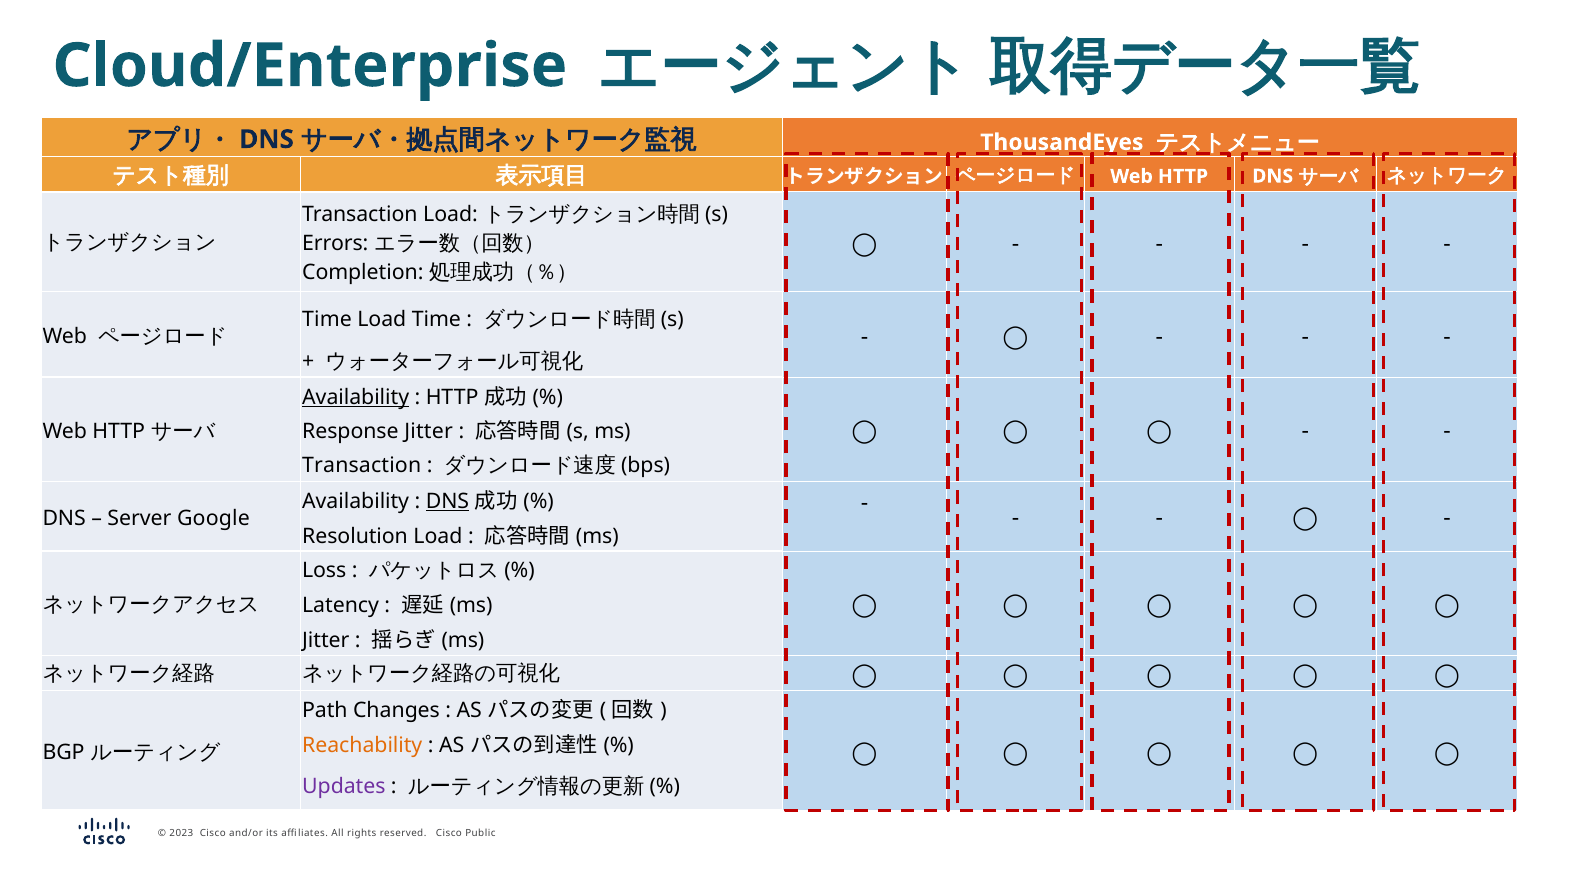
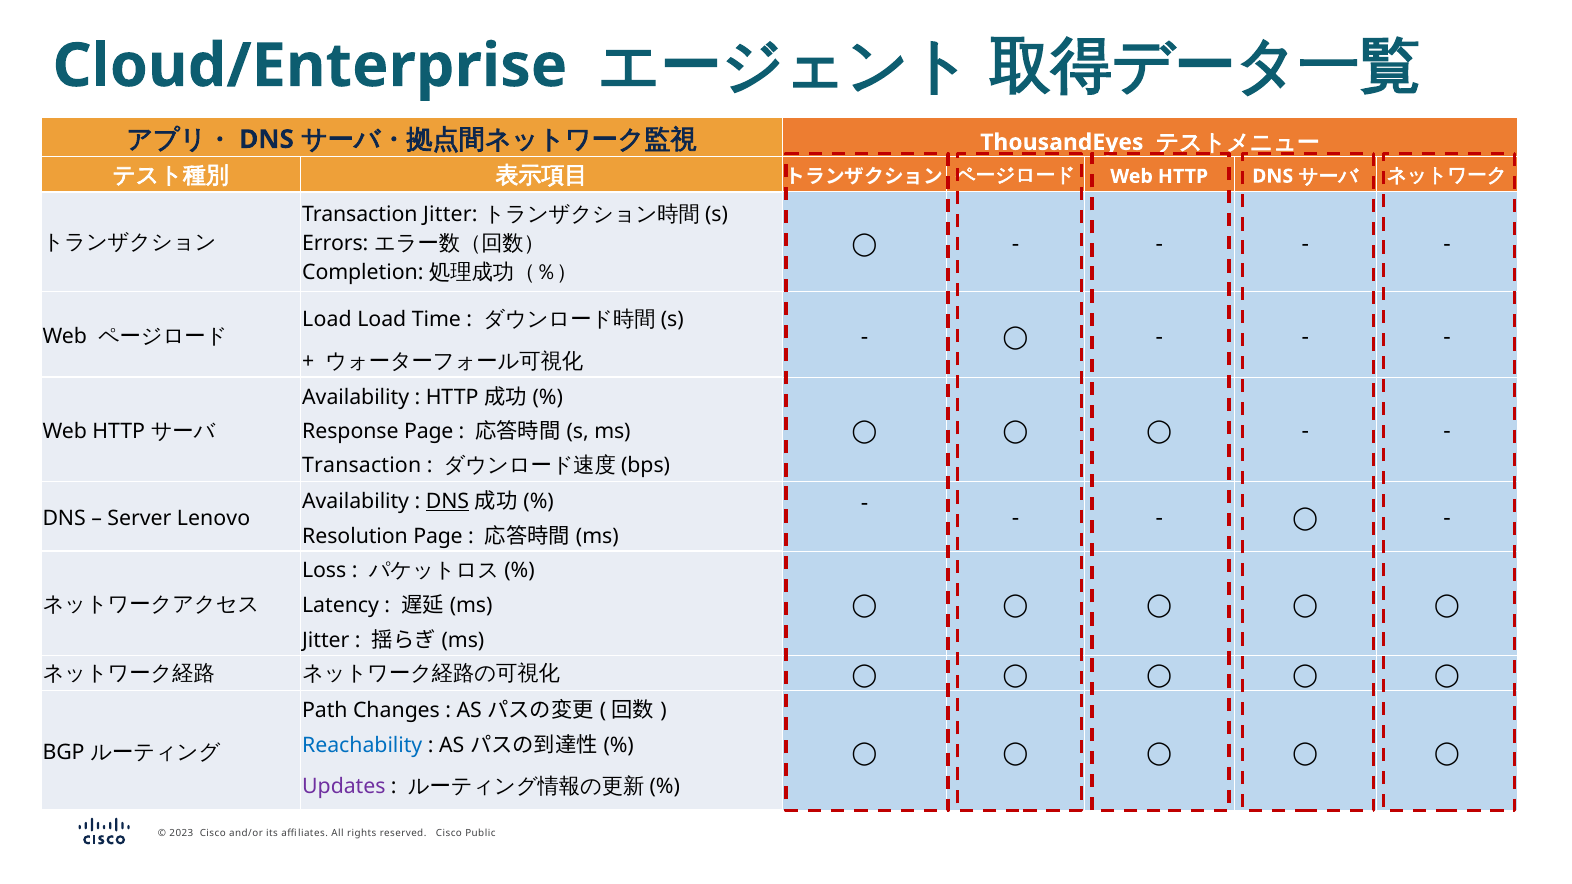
Transaction Load: Load -> Jitter (450, 215)
Time: Time -> Load (327, 319)
Availability underline: present -> none (356, 397)
Response Jitter: Jitter -> Page (429, 432)
Google: Google -> Lenovo (214, 518)
Resolution Load: Load -> Page (438, 537)
Reachability colour: orange -> blue (362, 745)
